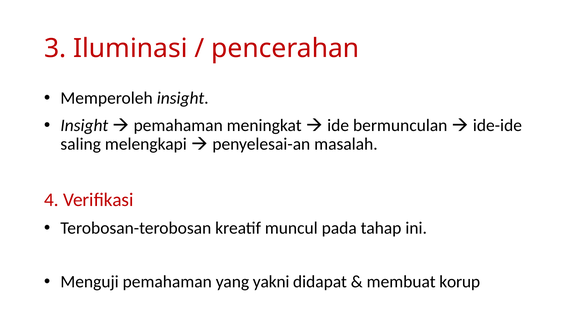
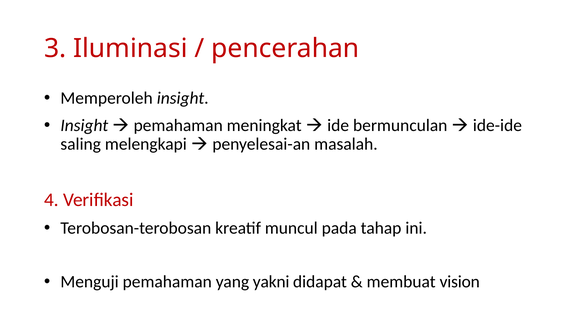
korup: korup -> vision (460, 282)
